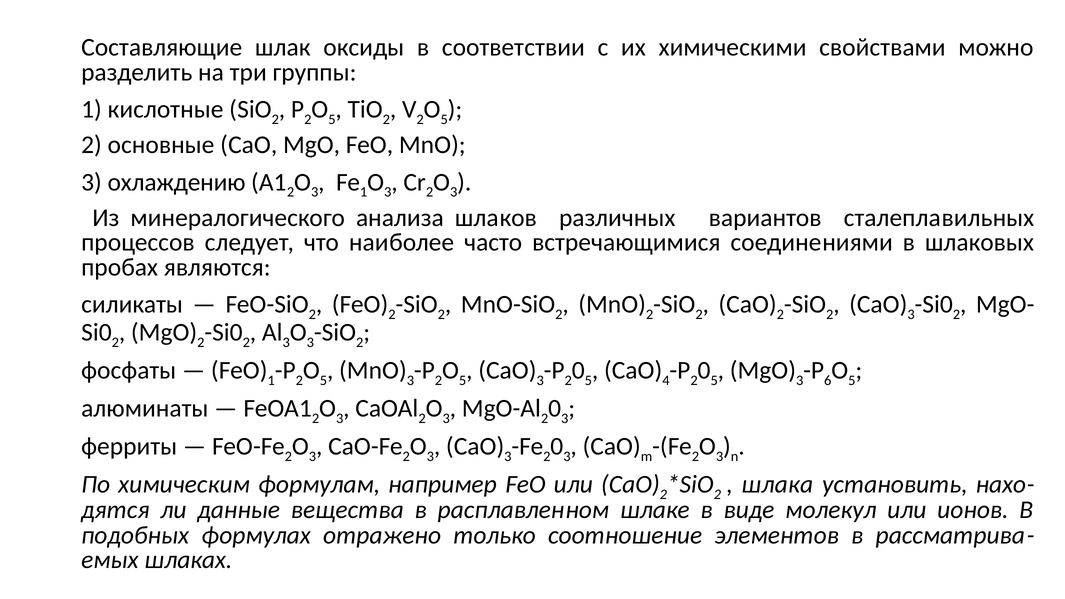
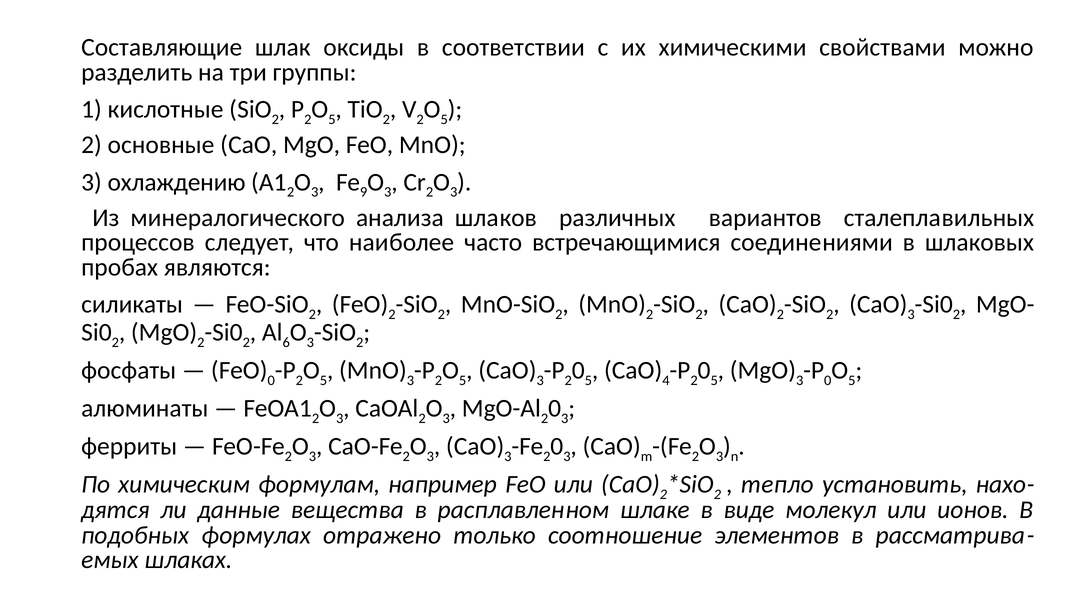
1: 1 -> 9 (364, 192)
3: 3 -> 6 (286, 342)
FeO 1: 1 -> 0 (271, 380)
6: 6 -> 0 (828, 380)
шлака: шлака -> тепло (777, 484)
